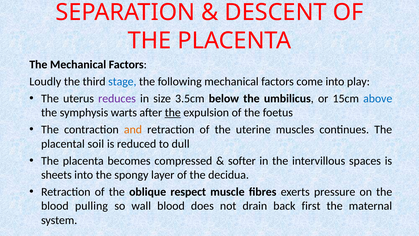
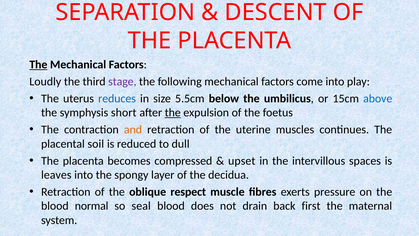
The underline: none -> present (38, 64)
stage colour: blue -> purple (122, 81)
reduces colour: purple -> blue (117, 98)
3.5cm: 3.5cm -> 5.5cm (190, 98)
warts: warts -> short (124, 113)
softer: softer -> upset (242, 161)
sheets: sheets -> leaves (56, 175)
pulling: pulling -> normal (92, 206)
wall: wall -> seal (141, 206)
